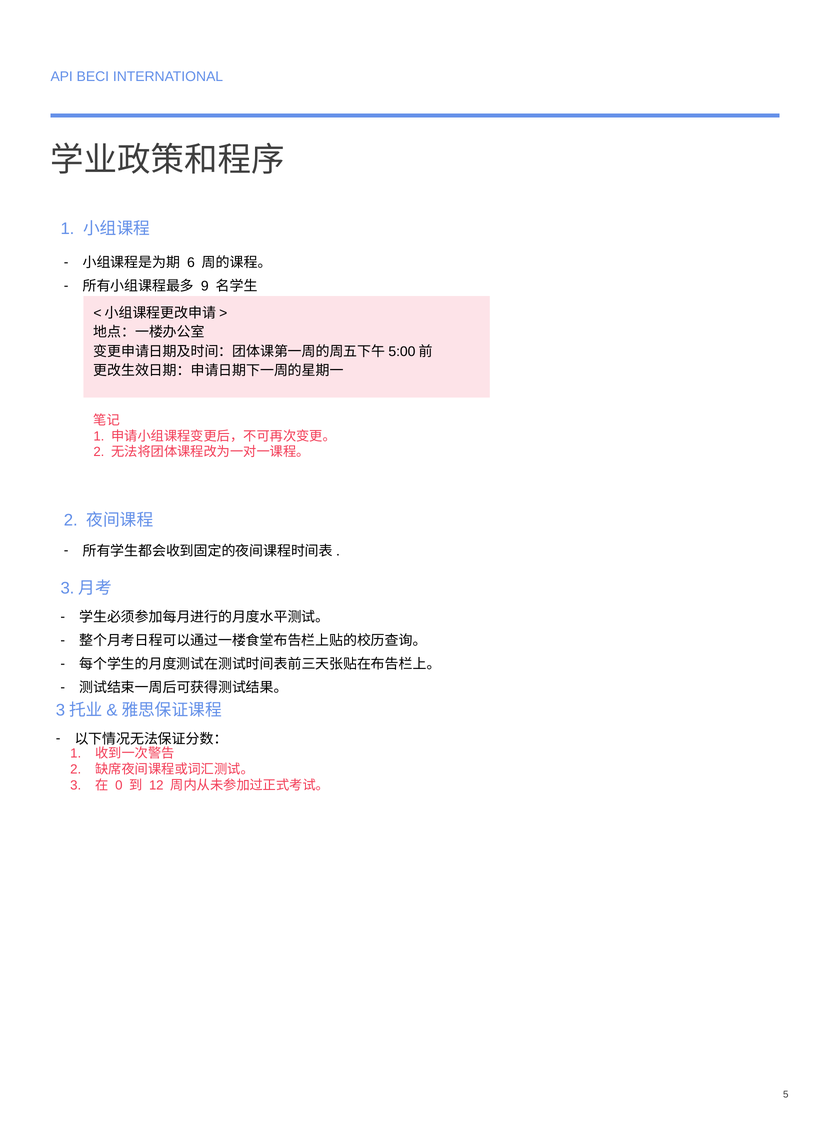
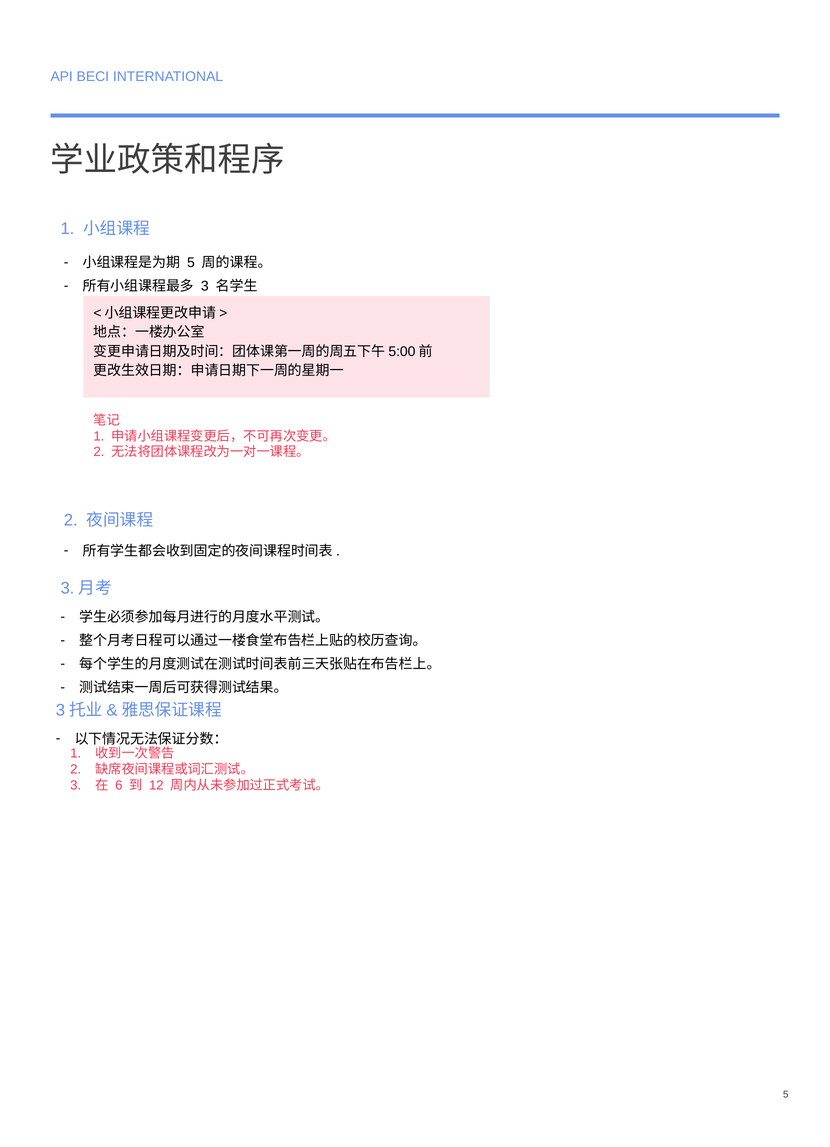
6: 6 -> 5 (191, 263)
9: 9 -> 3 (205, 286)
0: 0 -> 6 (119, 785)
